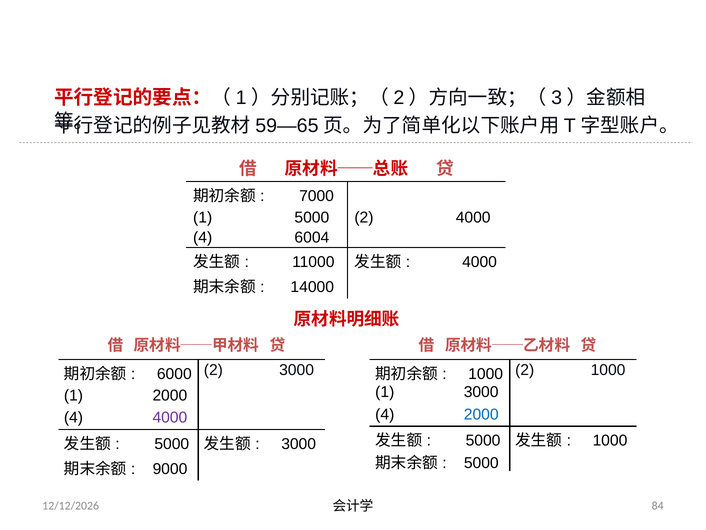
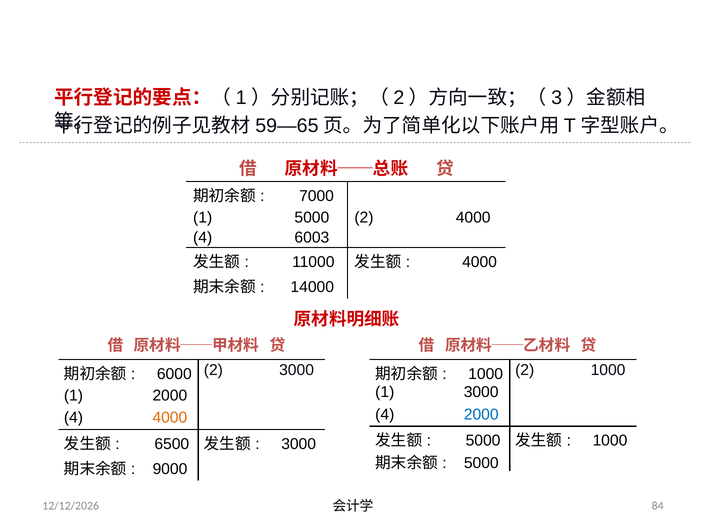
6004: 6004 -> 6003 (312, 237)
4000 colour: purple -> orange (170, 417)
5000: 5000 -> 6500 (172, 443)
